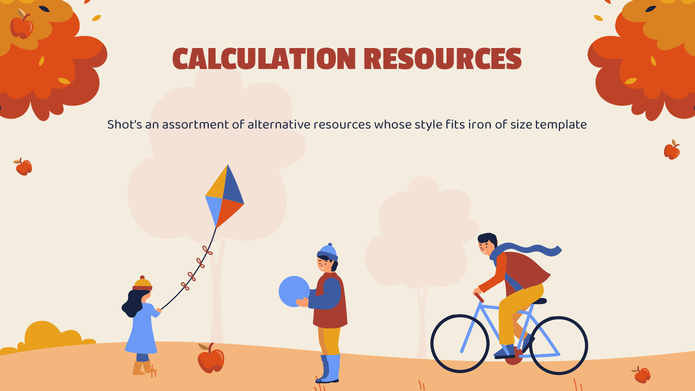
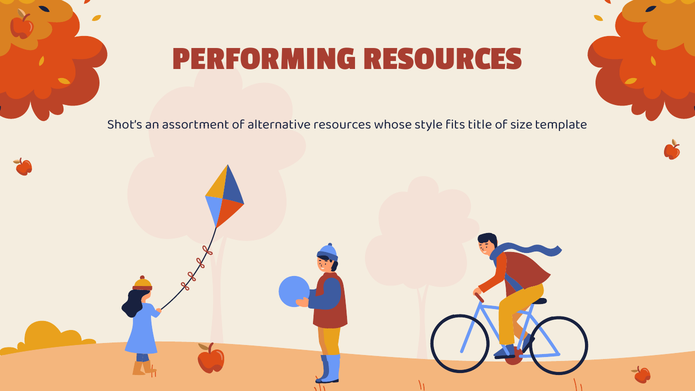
CALCULATION: CALCULATION -> PERFORMING (265, 58)
iron: iron -> title (480, 124)
